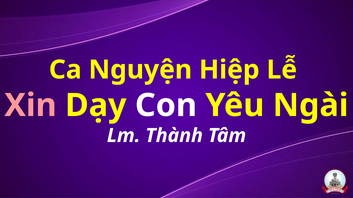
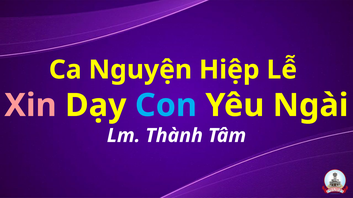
Con colour: white -> light blue (166, 106)
